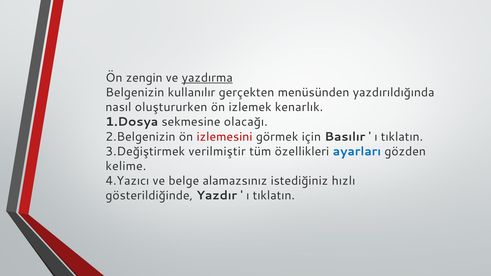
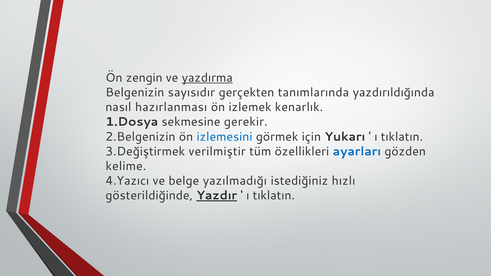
kullanılır: kullanılır -> sayısıdır (191, 93)
menüsünden: menüsünden -> tanımlarında (313, 93)
oluştururken: oluştururken -> hazırlanması (171, 107)
olacağı: olacağı -> gerekir (246, 122)
izlemesini colour: red -> blue (225, 137)
Basılır: Basılır -> Yukarı (345, 137)
alamazsınız: alamazsınız -> yazılmadığı (235, 181)
Yazdır underline: none -> present (217, 196)
